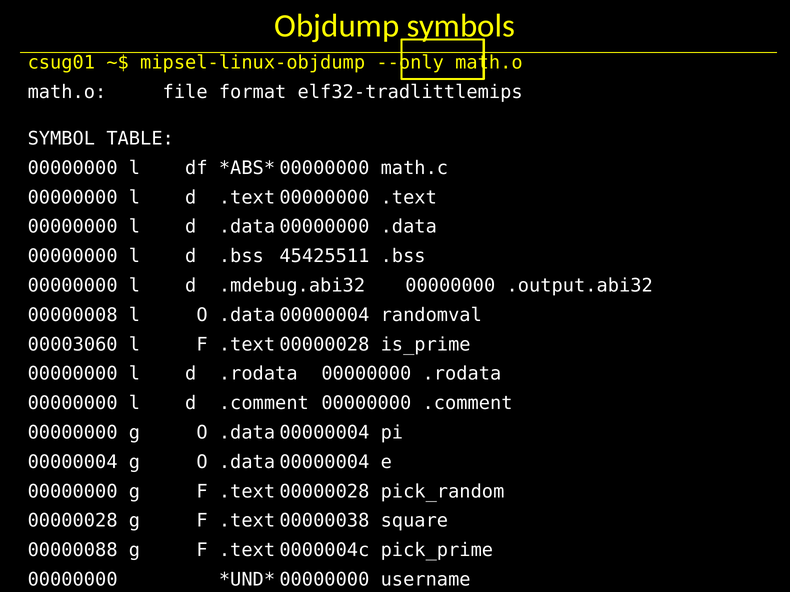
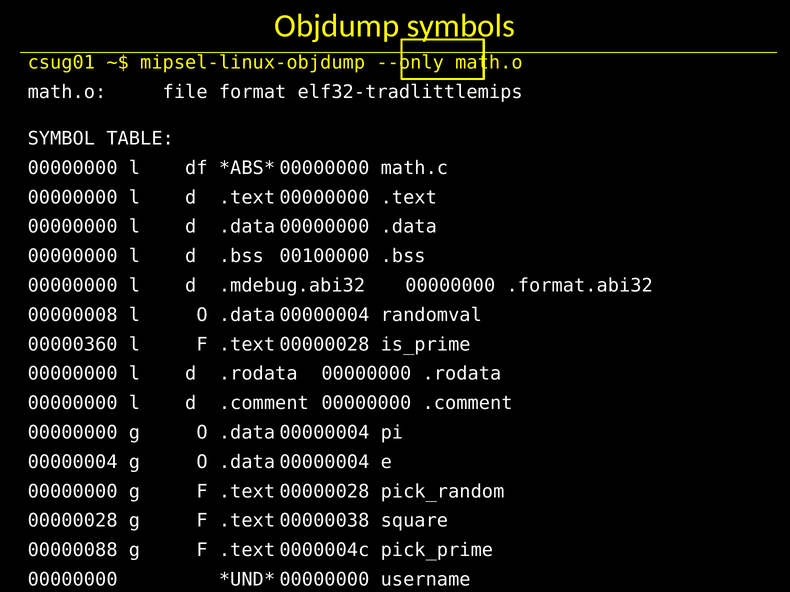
45425511: 45425511 -> 00100000 (324, 256)
.output.abi32: .output.abi32 -> .format.abi32 (580, 286)
00003060: 00003060 -> 00000360 (73, 345)
